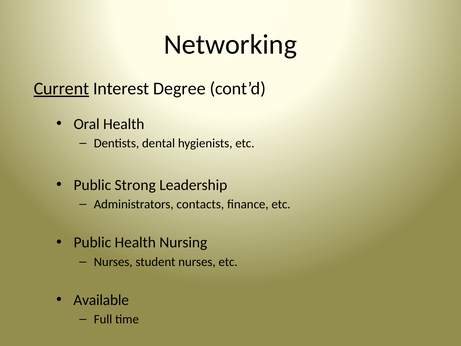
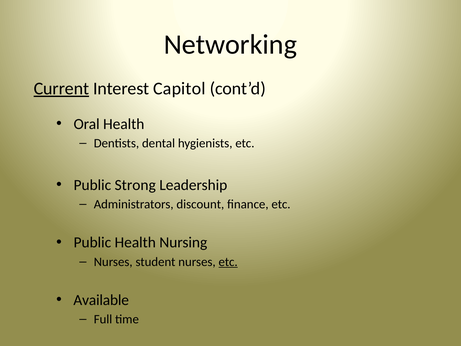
Degree: Degree -> Capitol (179, 89)
contacts: contacts -> discount (200, 204)
etc underline: none -> present (228, 262)
